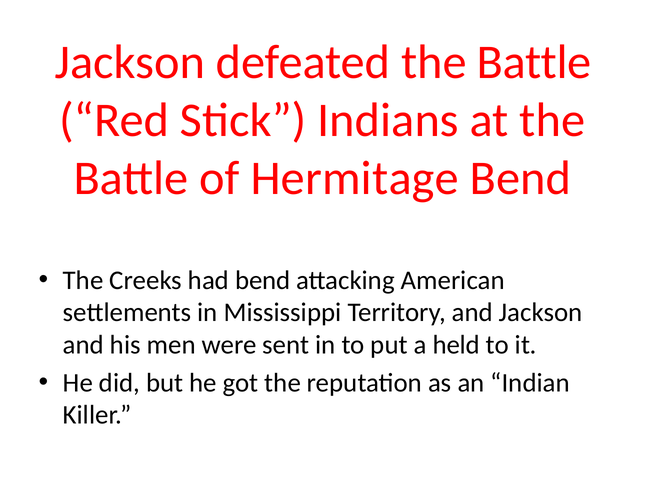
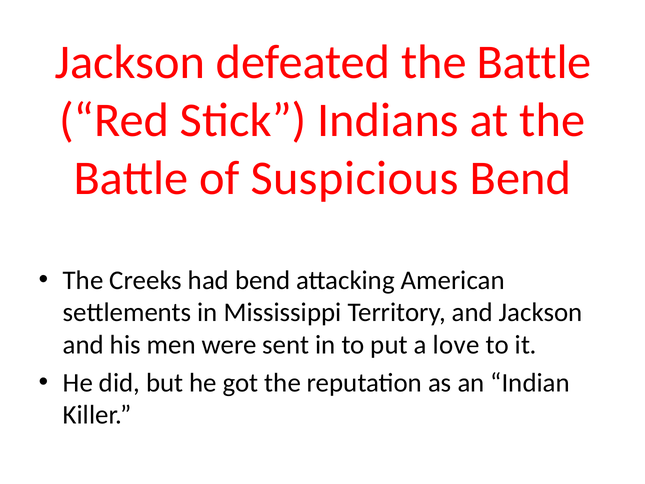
Hermitage: Hermitage -> Suspicious (355, 178)
held: held -> love (456, 345)
